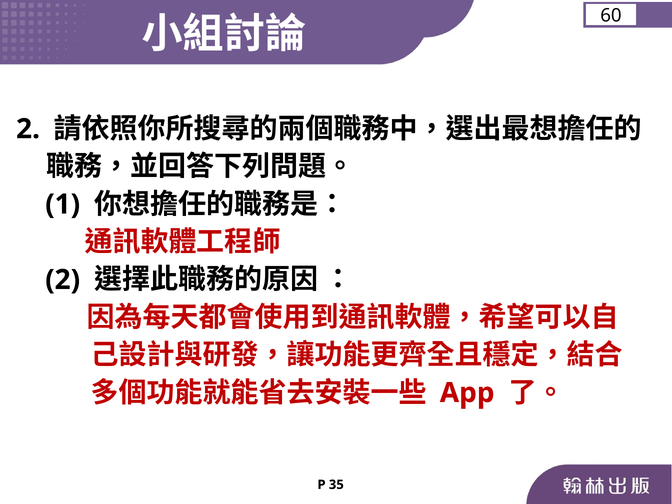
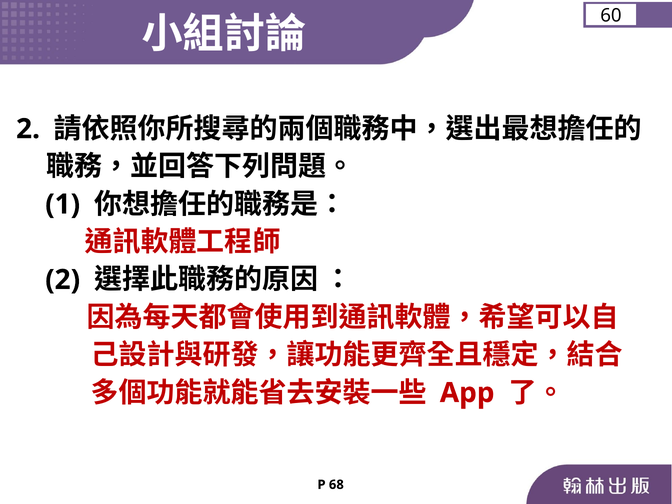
35: 35 -> 68 (336, 485)
